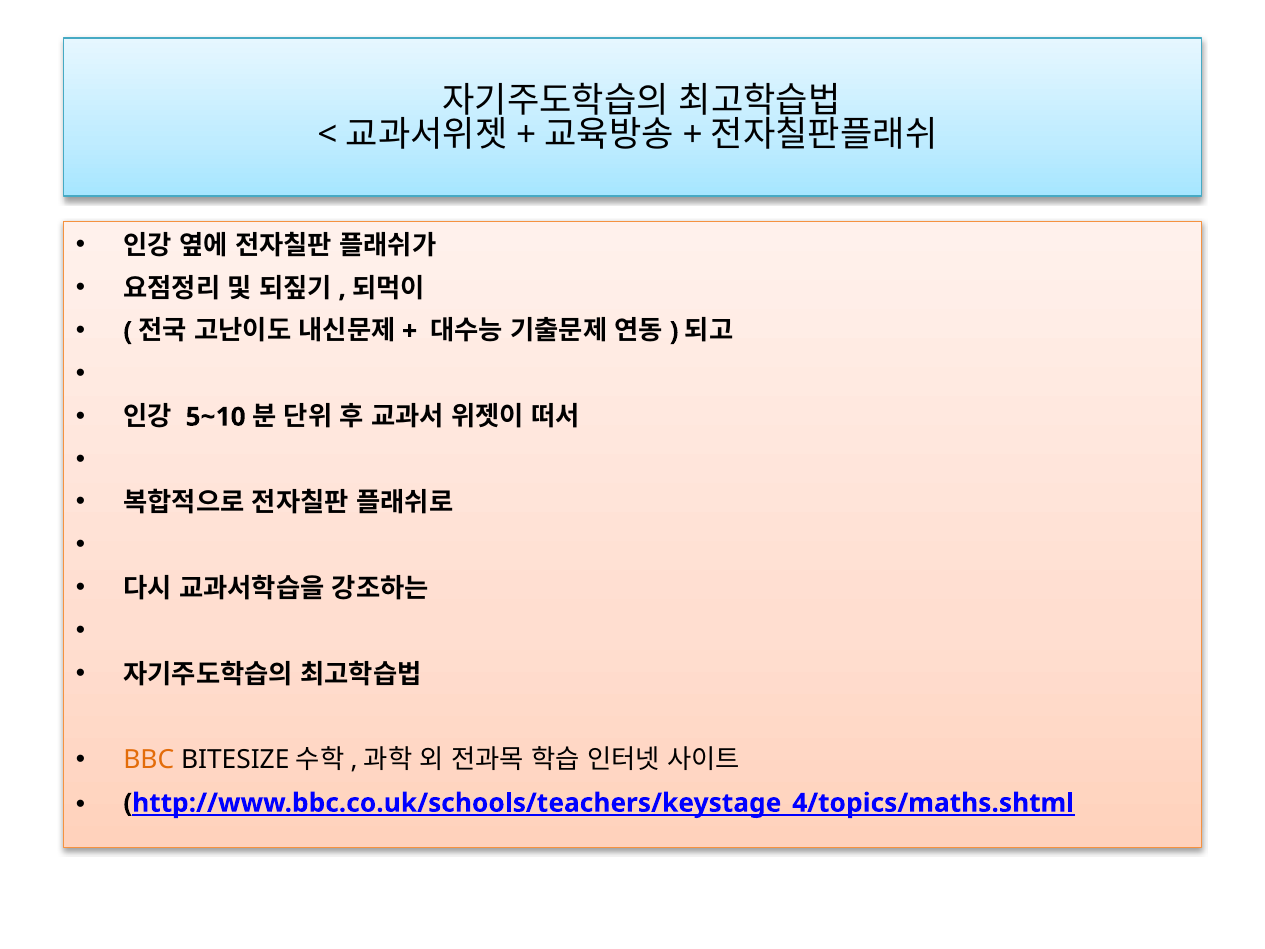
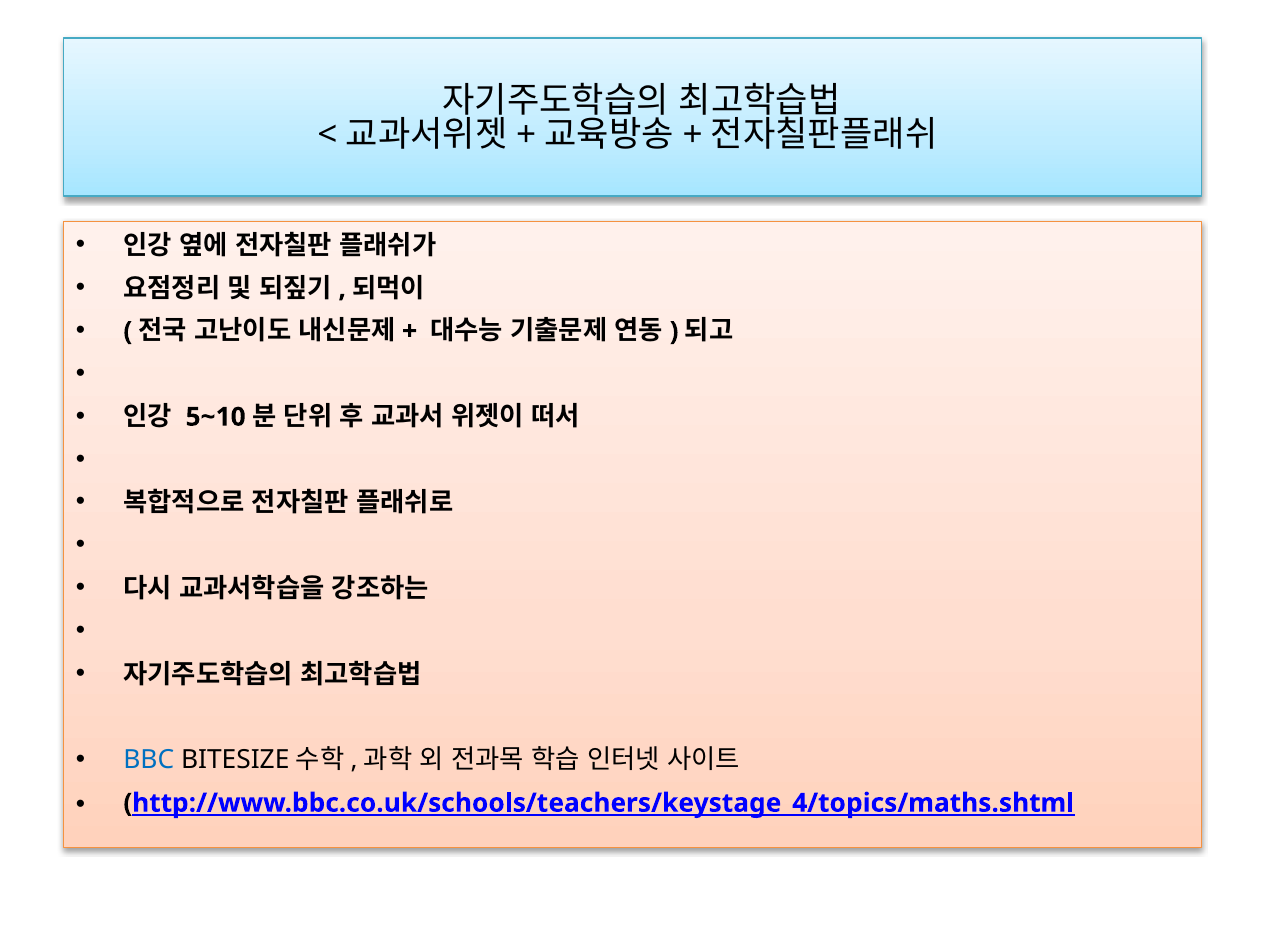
BBC colour: orange -> blue (149, 760)
